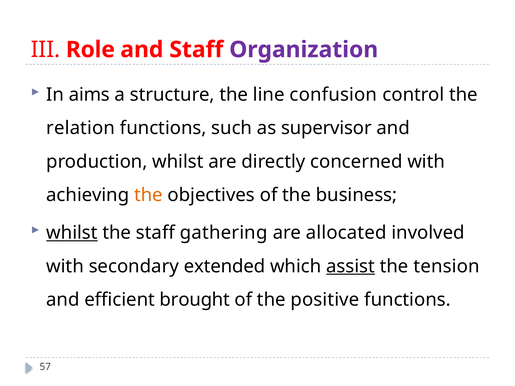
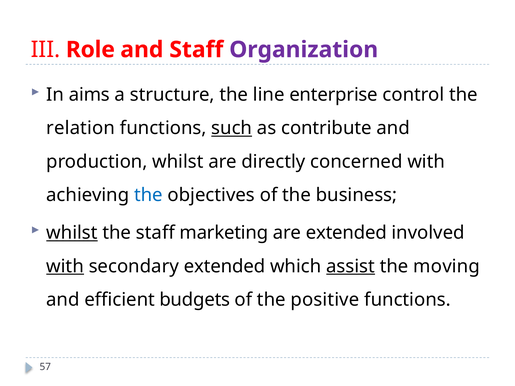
confusion: confusion -> enterprise (334, 95)
such underline: none -> present (232, 128)
supervisor: supervisor -> contribute (326, 128)
the colour: orange -> blue (148, 195)
gathering: gathering -> marketing (224, 233)
are allocated: allocated -> extended (346, 233)
with underline: none -> present (65, 266)
tension: tension -> moving (447, 266)
brought: brought -> budgets (195, 300)
